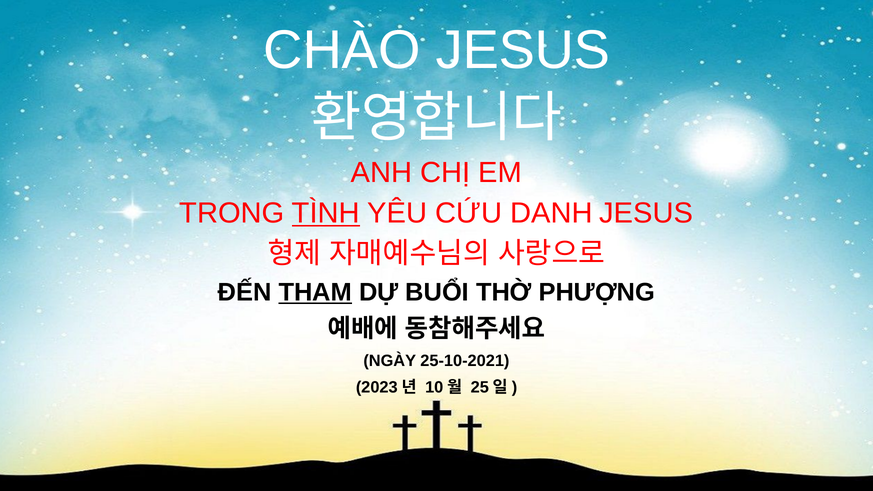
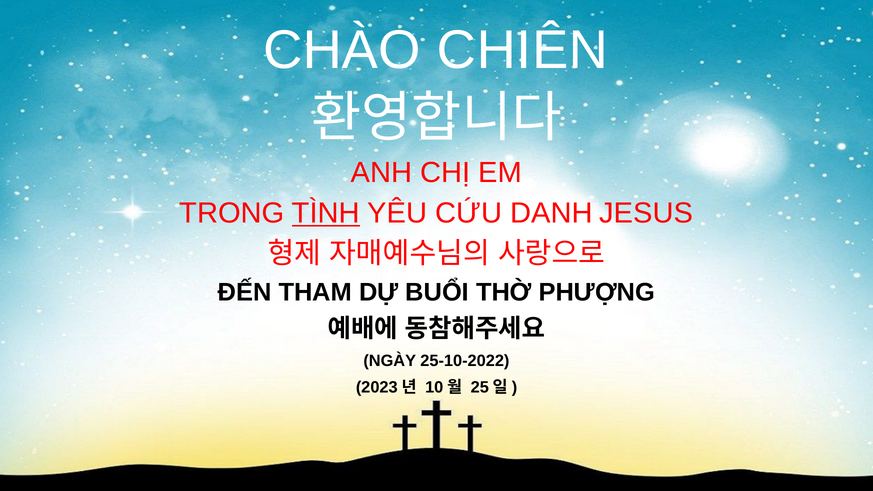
CHÀO JESUS: JESUS -> CHIÊN (522, 50)
THAM underline: present -> none (315, 292)
25-10-2021: 25-10-2021 -> 25-10-2022 (465, 361)
